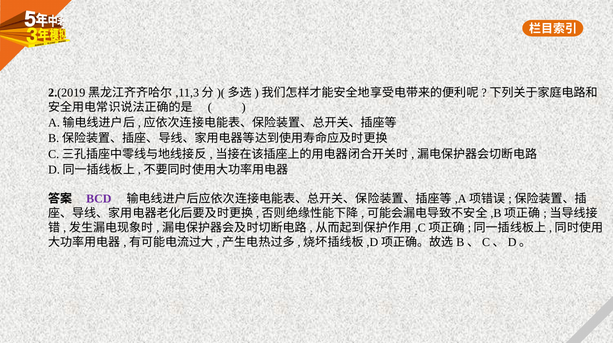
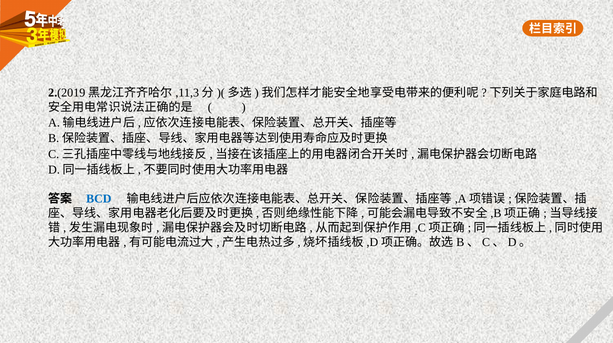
BCD colour: purple -> blue (99, 199)
